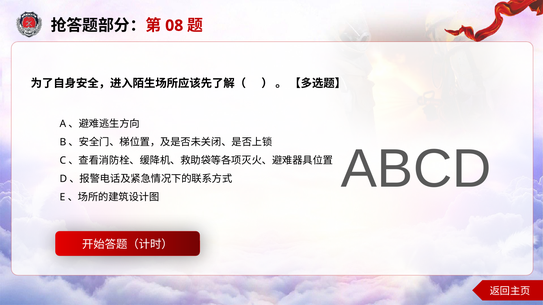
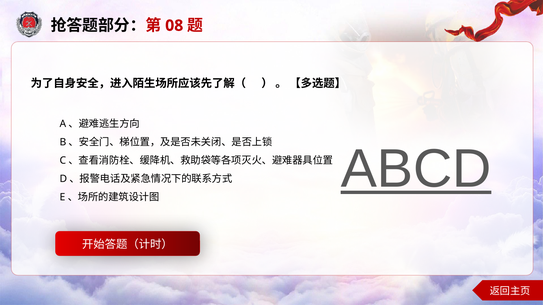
ABCD underline: none -> present (416, 169)
